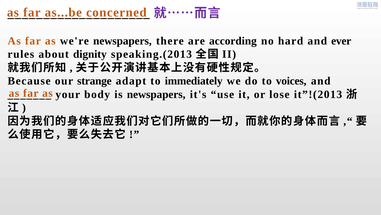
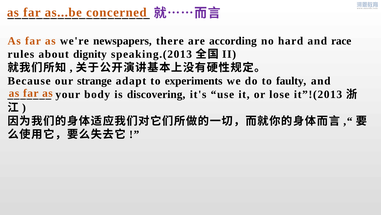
ever: ever -> race (341, 41)
immediately: immediately -> experiments (194, 81)
voices: voices -> faulty (291, 81)
is newspapers: newspapers -> discovering (156, 94)
